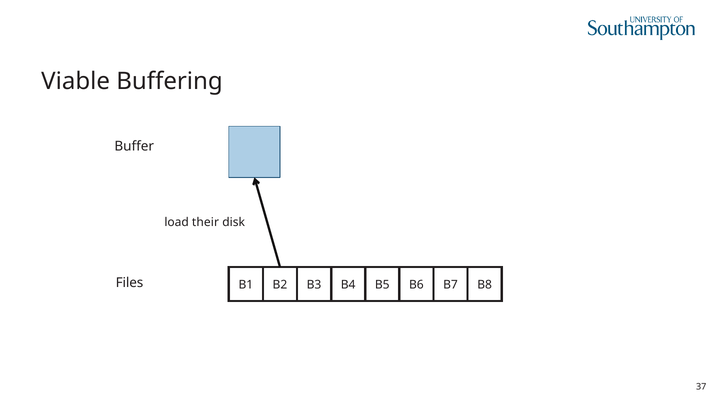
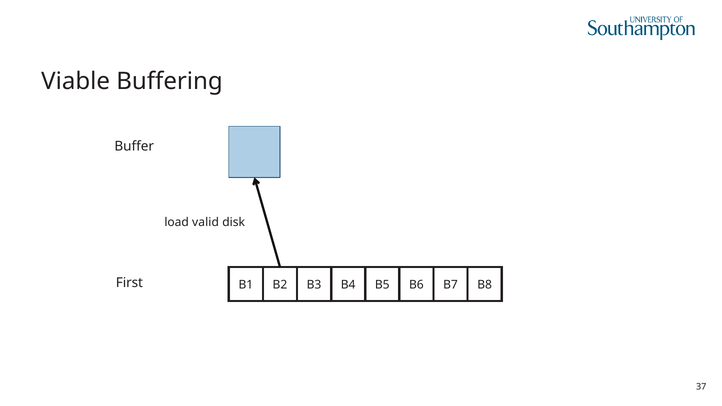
their: their -> valid (206, 222)
Files: Files -> First (129, 283)
